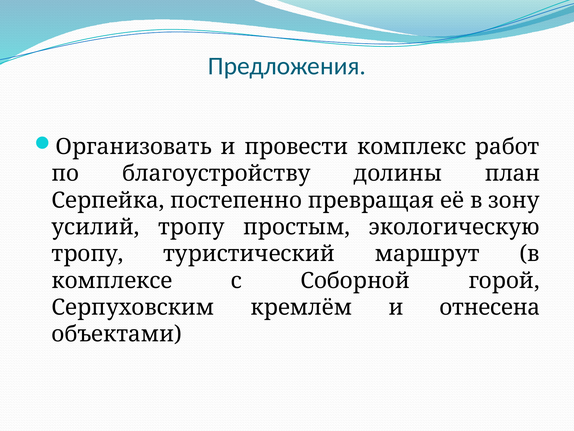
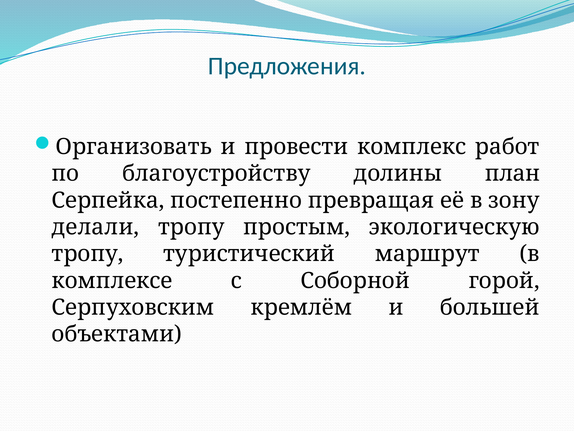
усилий: усилий -> делали (95, 227)
отнесена: отнесена -> большей (490, 307)
